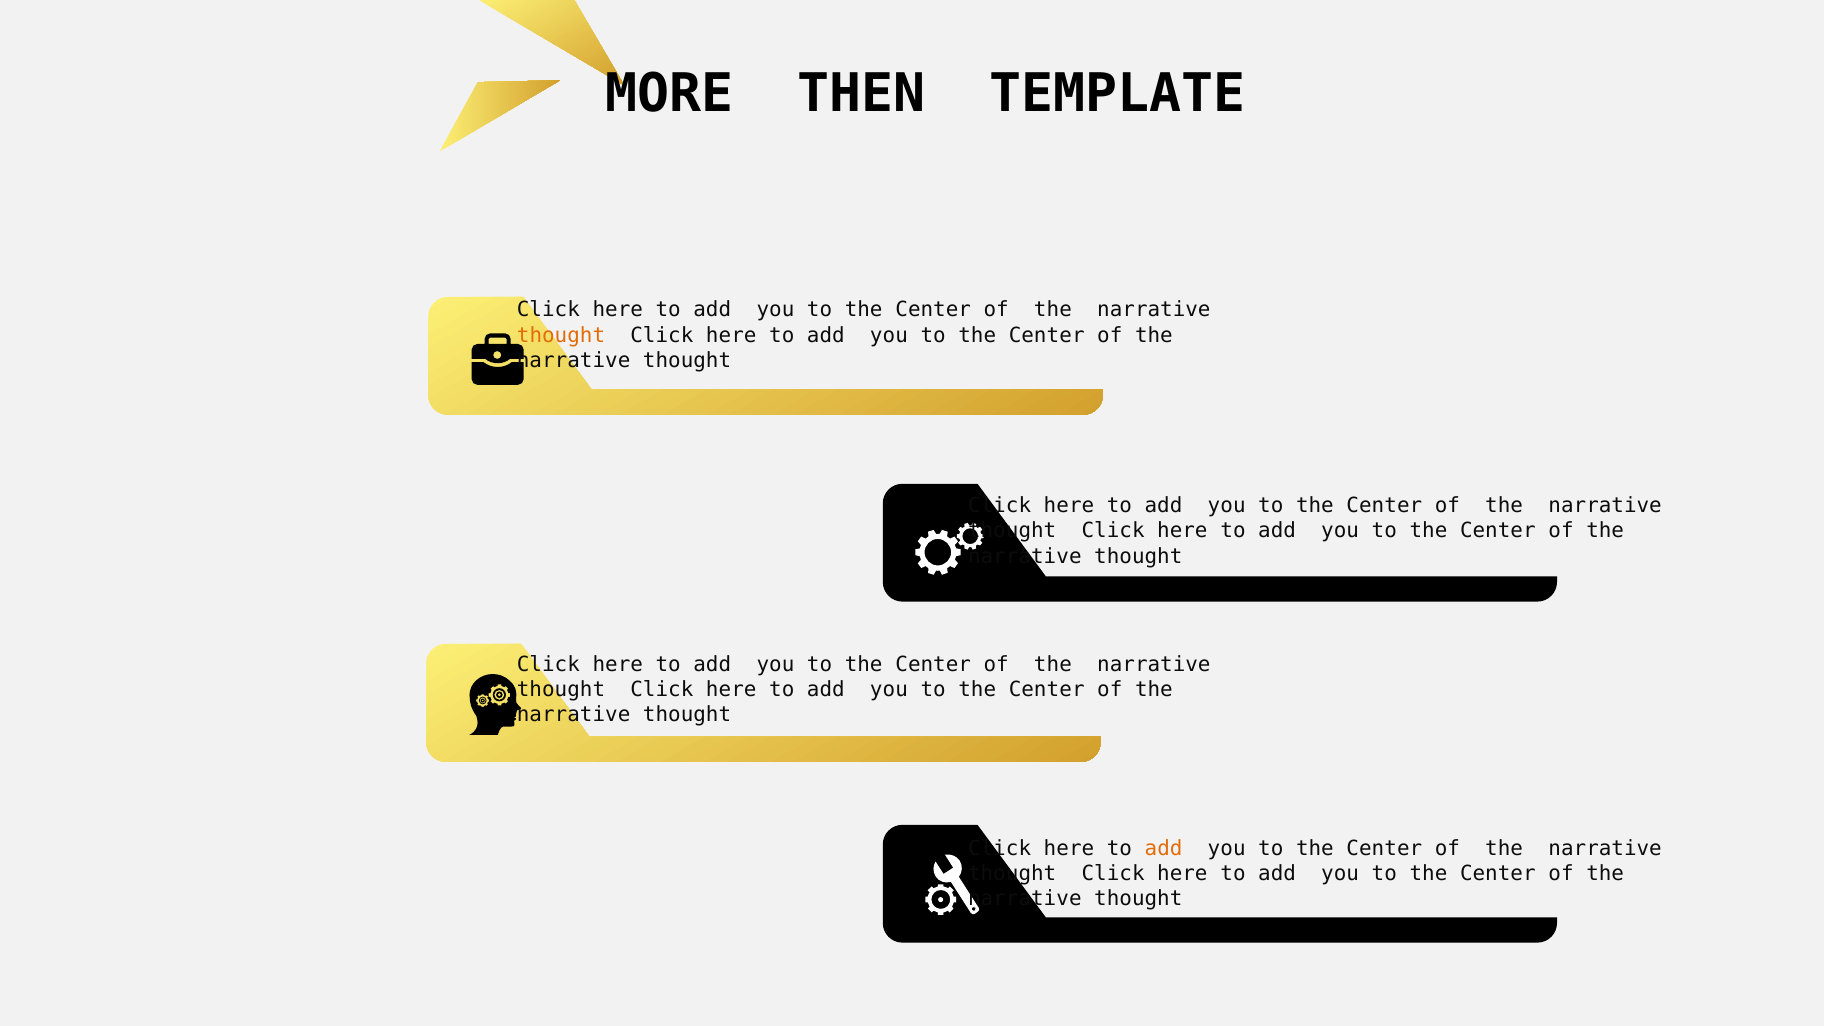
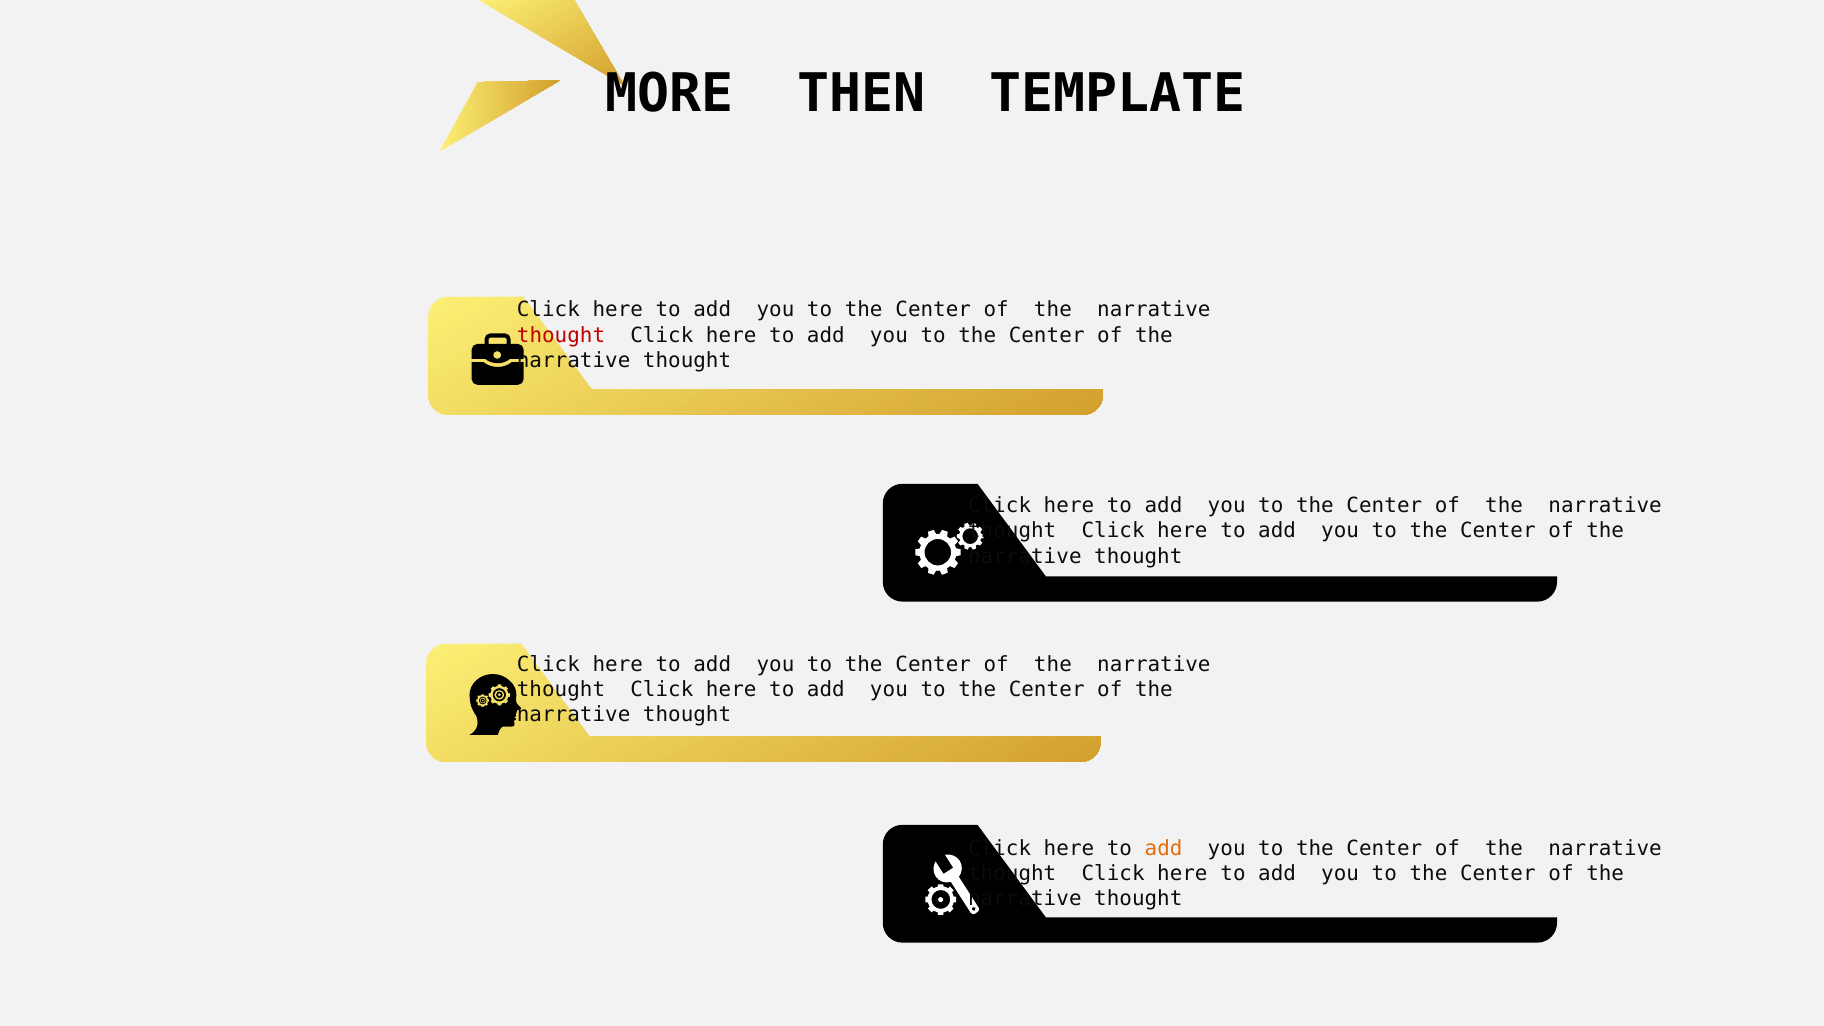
thought colour: orange -> red (561, 335)
